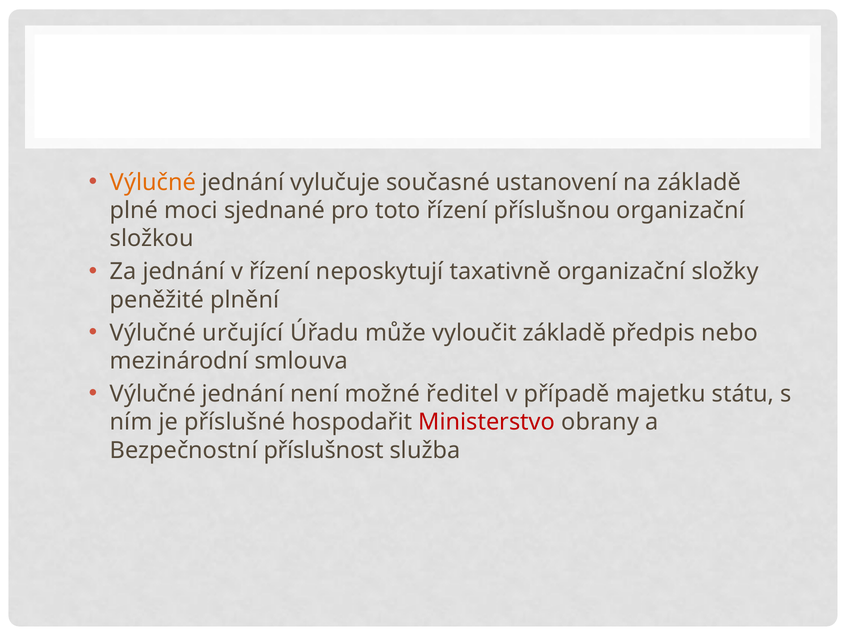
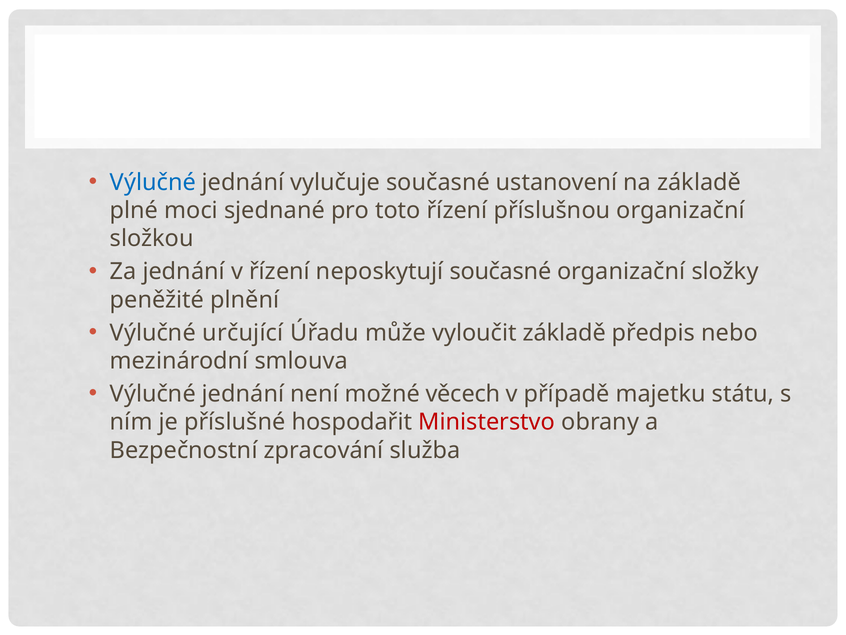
Výlučné colour: orange -> blue (153, 182)
neposkytují taxativně: taxativně -> současné (500, 271)
ředitel: ředitel -> věcech (463, 394)
příslušnost: příslušnost -> zpracování (324, 450)
